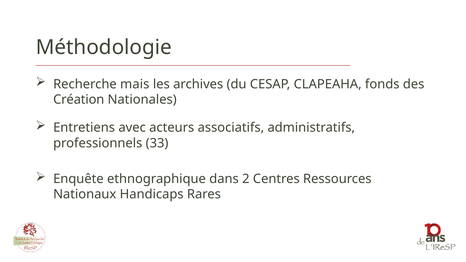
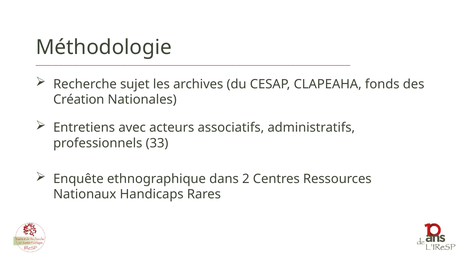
mais: mais -> sujet (135, 84)
